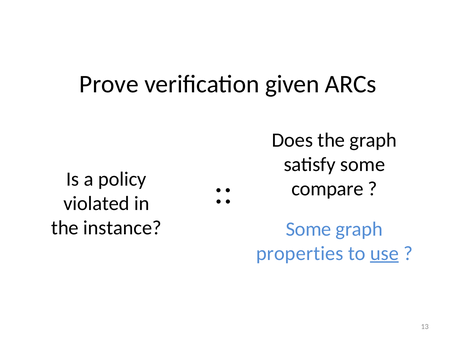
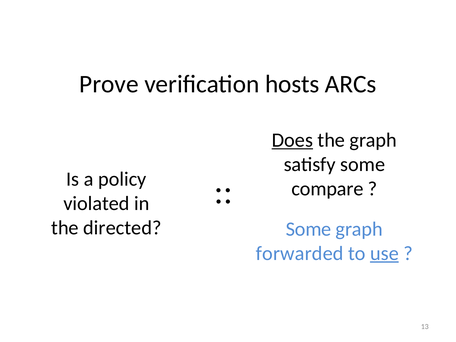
given: given -> hosts (292, 84)
Does underline: none -> present (292, 140)
instance: instance -> directed (122, 228)
properties: properties -> forwarded (300, 253)
